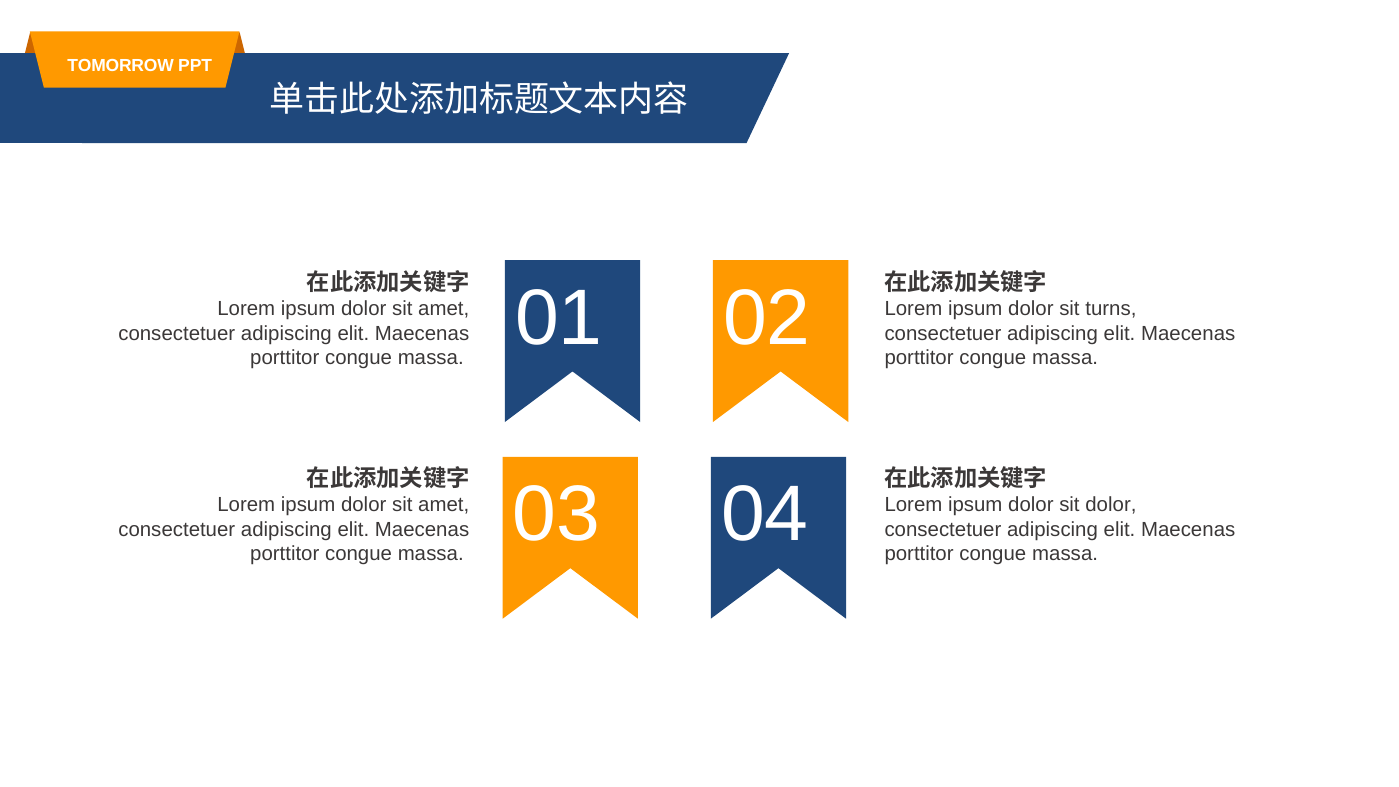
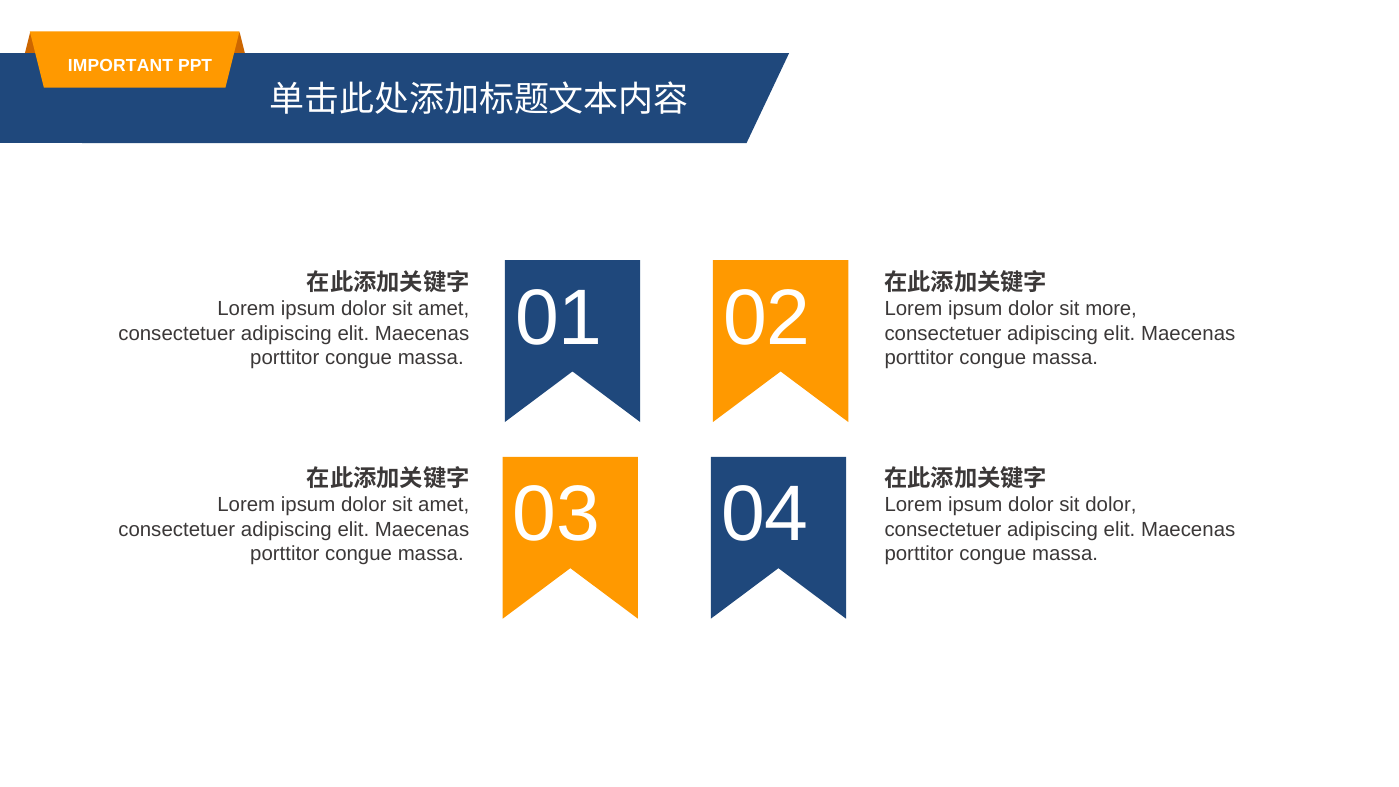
TOMORROW: TOMORROW -> IMPORTANT (120, 66)
turns: turns -> more (1111, 309)
